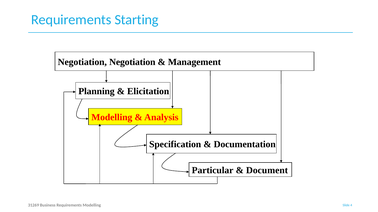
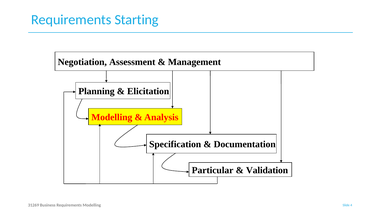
Negotiation Negotiation: Negotiation -> Assessment (132, 62)
Document: Document -> Validation (267, 171)
